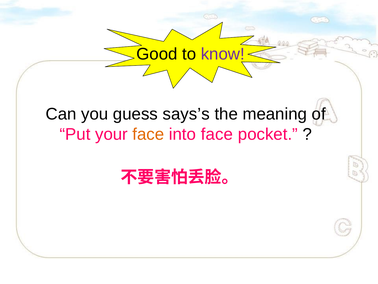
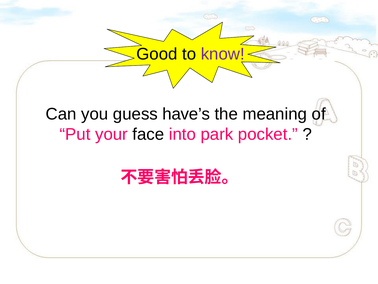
says’s: says’s -> have’s (186, 114)
face colour: orange -> black (148, 134)
into face: face -> park (217, 134)
